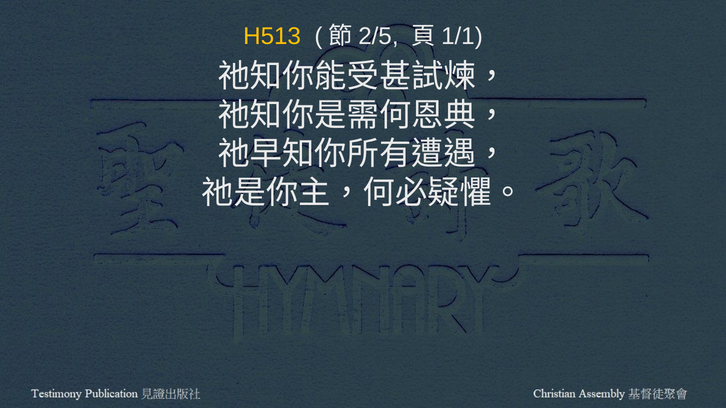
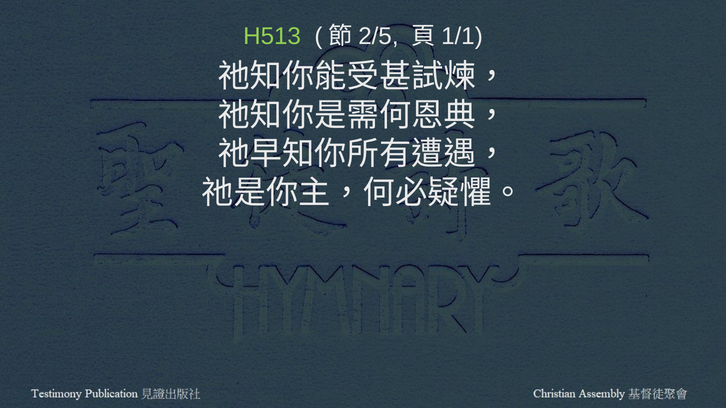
H513 colour: yellow -> light green (272, 36)
